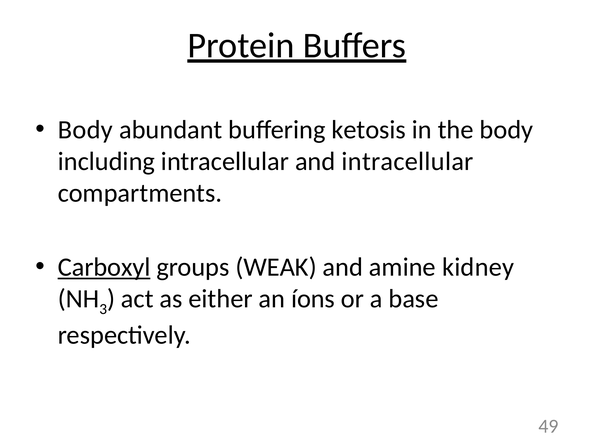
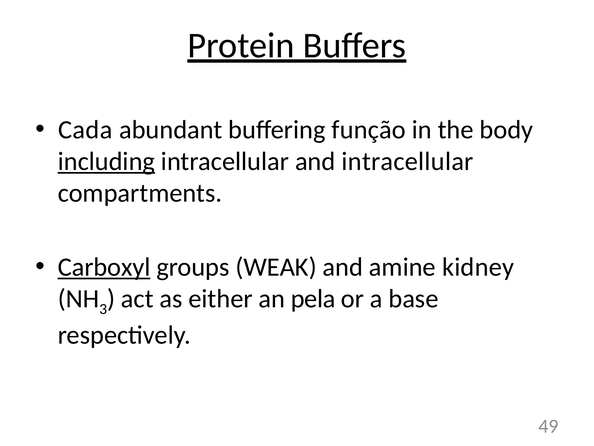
Body: Body -> Cada (85, 130)
ketosis: ketosis -> função (369, 130)
including underline: none -> present (106, 161)
íons: íons -> pela (313, 299)
